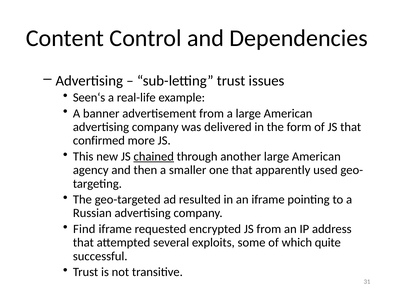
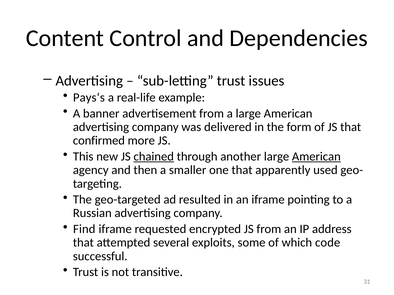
Seen‘s: Seen‘s -> Pays‘s (89, 98)
American underline: none -> present (316, 157)
quite: quite -> code (328, 243)
